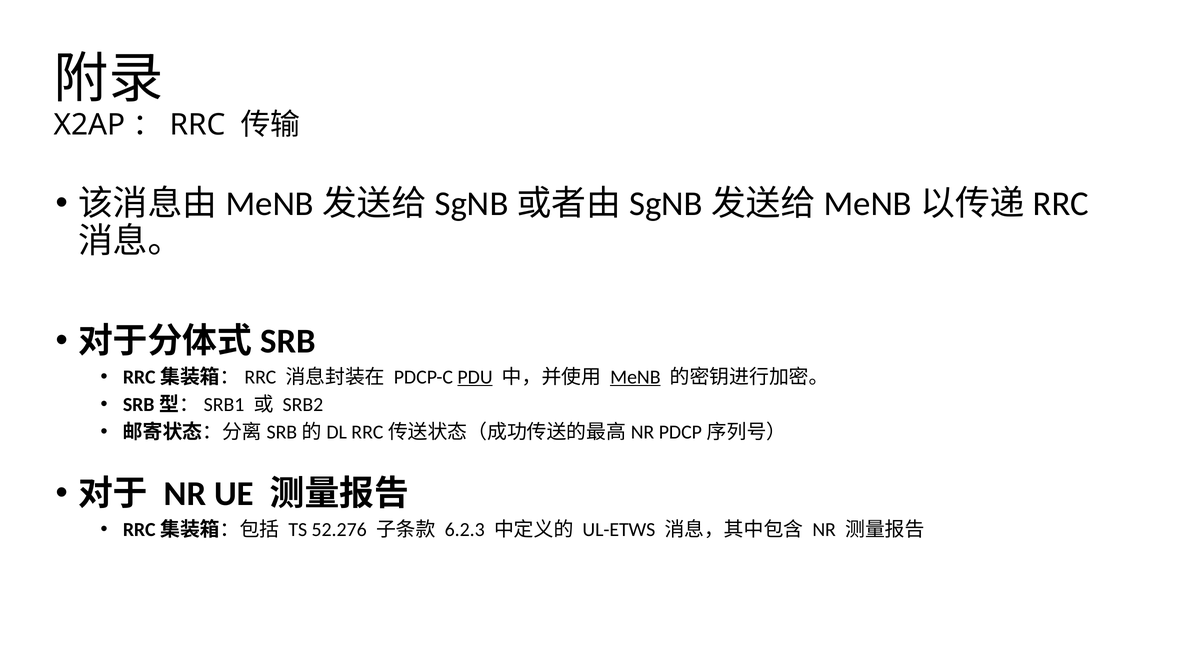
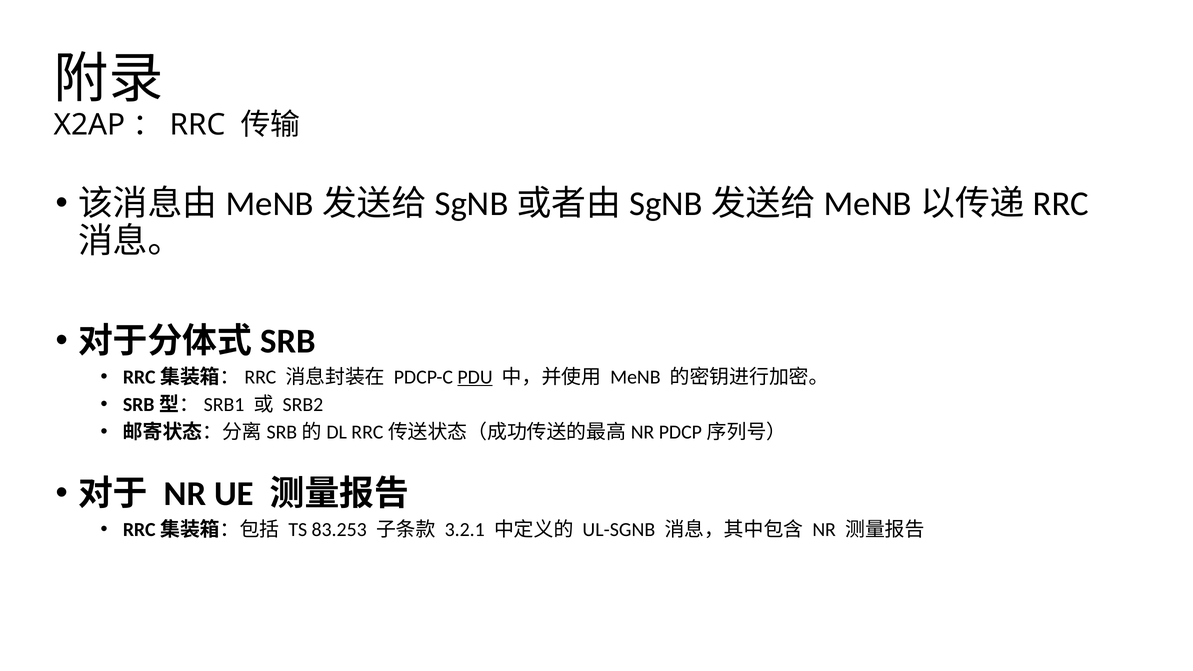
MeNB underline: present -> none (635, 377)
52.276: 52.276 -> 83.253 (339, 530)
6.2.3: 6.2.3 -> 3.2.1 (465, 530)
UL-ETWS: UL-ETWS -> UL-SGNB (619, 530)
